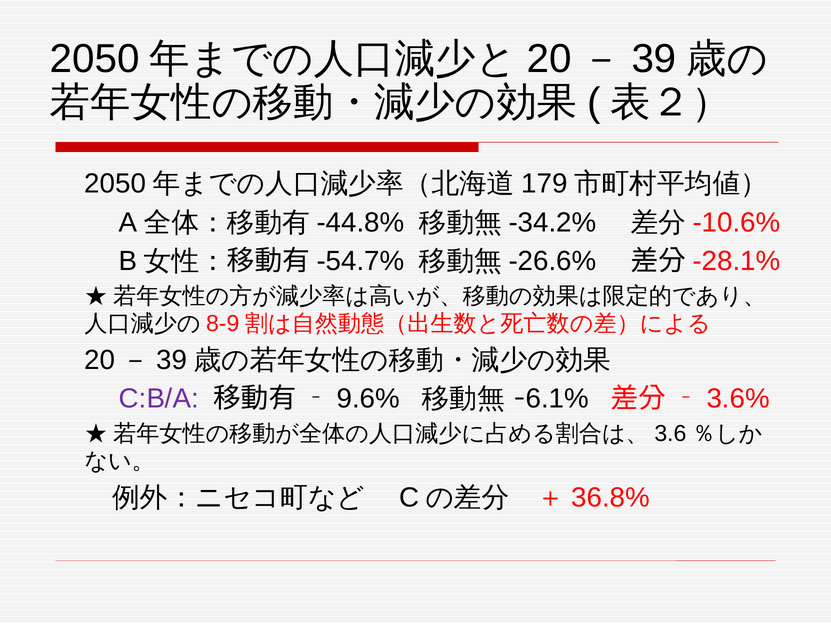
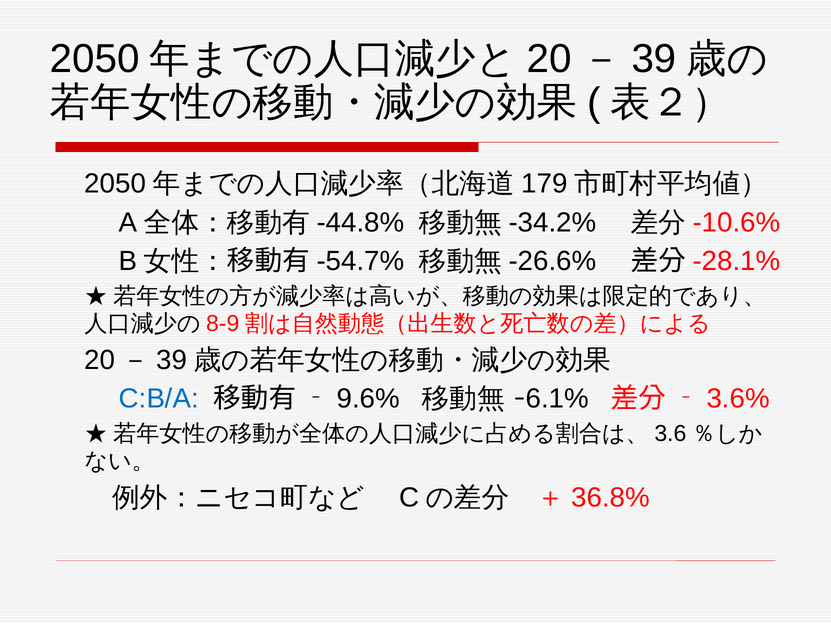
C:B/A colour: purple -> blue (159, 399)
